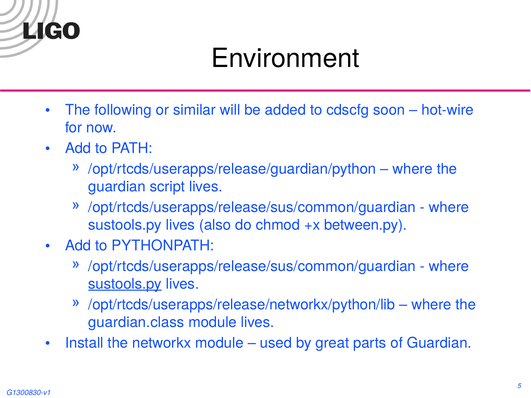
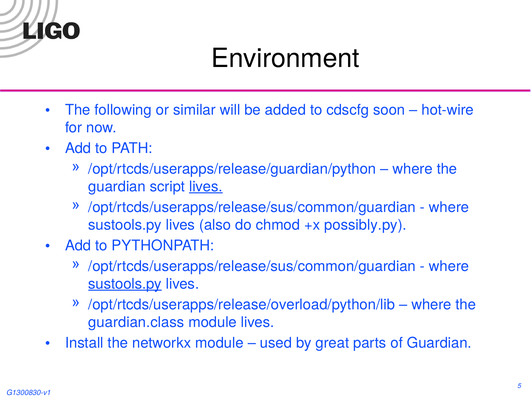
lives underline: none -> present (206, 187)
between.py: between.py -> possibly.py (366, 225)
/opt/rtcds/userapps/release/networkx/python/lib: /opt/rtcds/userapps/release/networkx/python/lib -> /opt/rtcds/userapps/release/overload/python/lib (242, 305)
